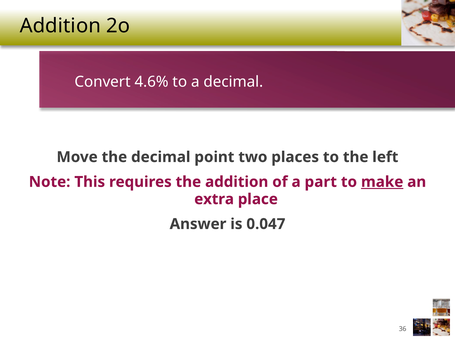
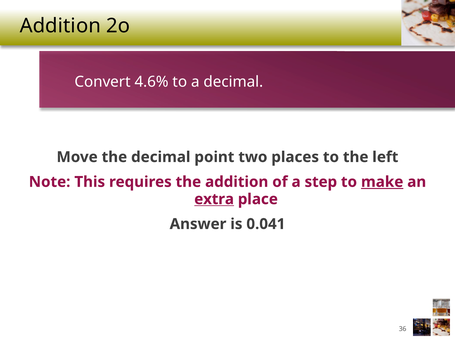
part: part -> step (321, 182)
extra underline: none -> present (214, 199)
0.047: 0.047 -> 0.041 (266, 224)
